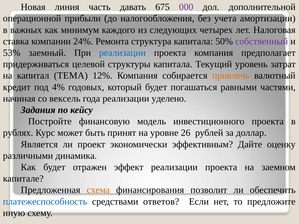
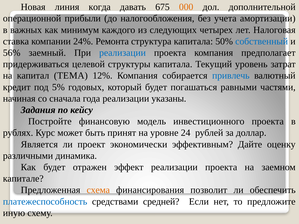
часть: часть -> когда (100, 7)
000 colour: purple -> orange (186, 7)
собственный colour: purple -> blue (262, 41)
53%: 53% -> 56% (12, 53)
привлечь colour: orange -> blue (231, 76)
4%: 4% -> 5% (58, 87)
вексель: вексель -> сначала (65, 99)
уделено: уделено -> указаны (169, 99)
26: 26 -> 24 (186, 133)
ответов: ответов -> средней (161, 202)
